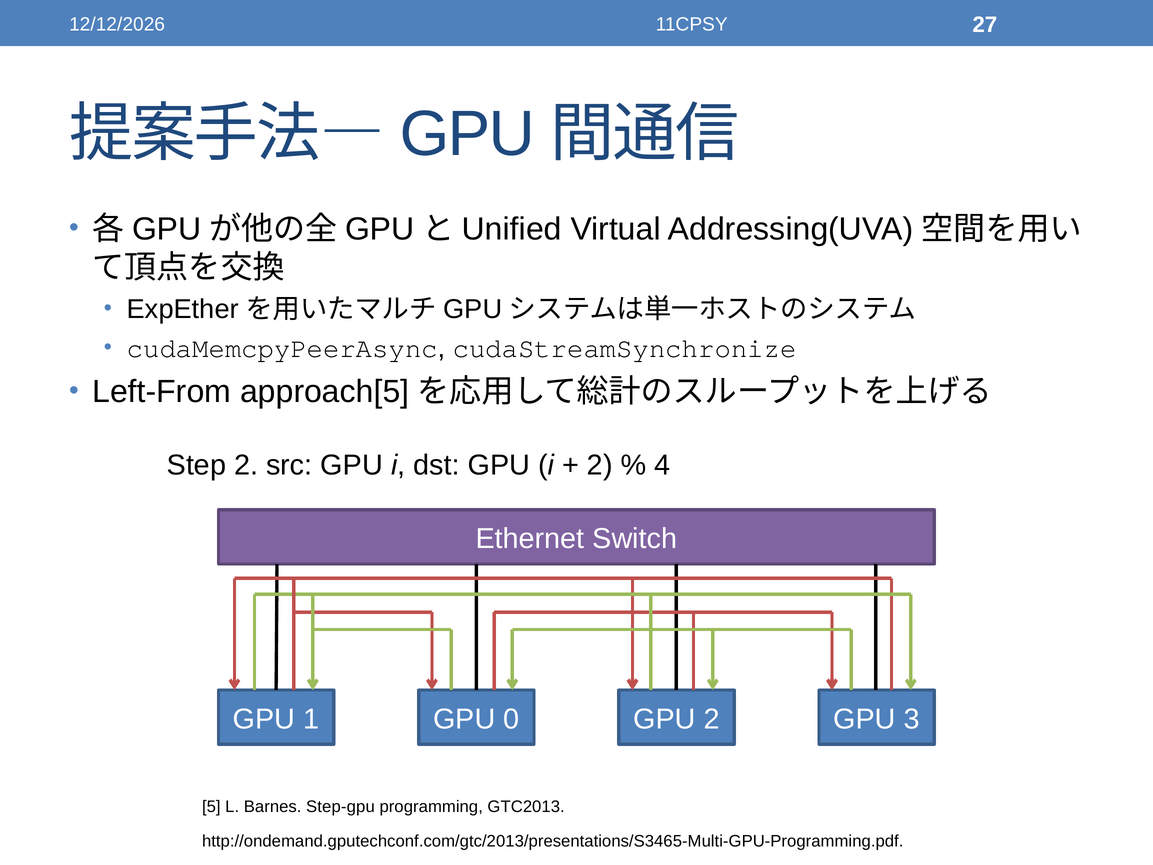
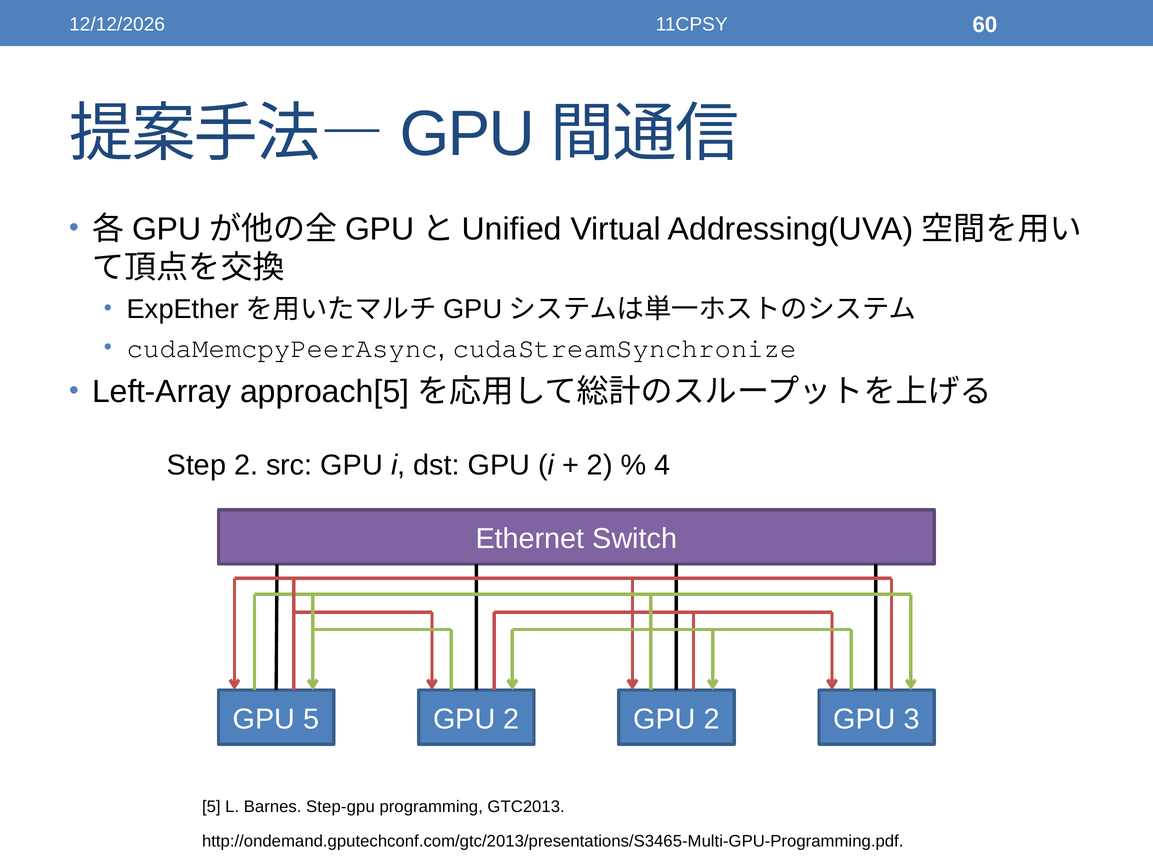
27: 27 -> 60 (985, 25)
Left-From: Left-From -> Left-Array (162, 392)
GPU 1: 1 -> 5 (311, 719)
0: 0 -> 2 (511, 719)
